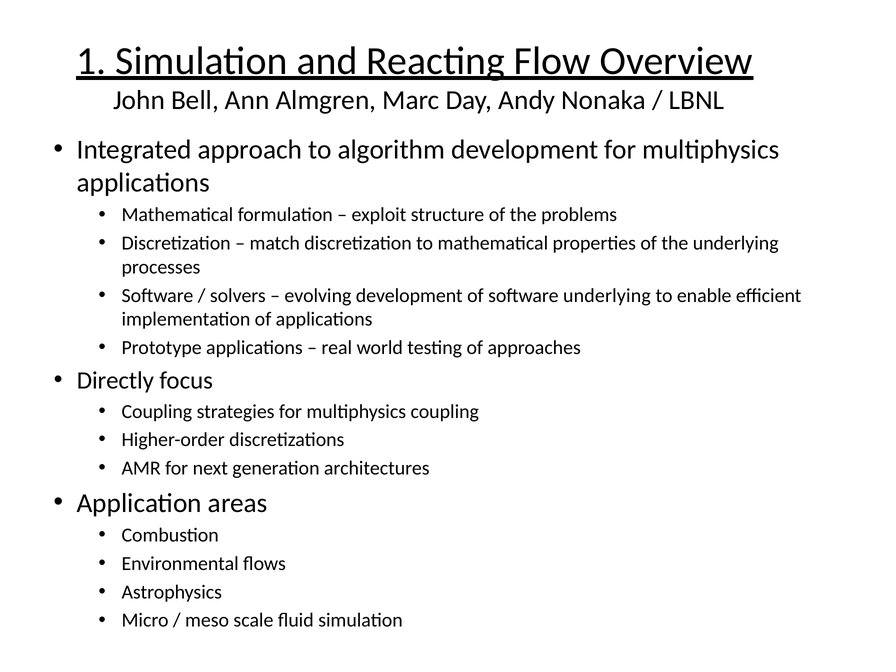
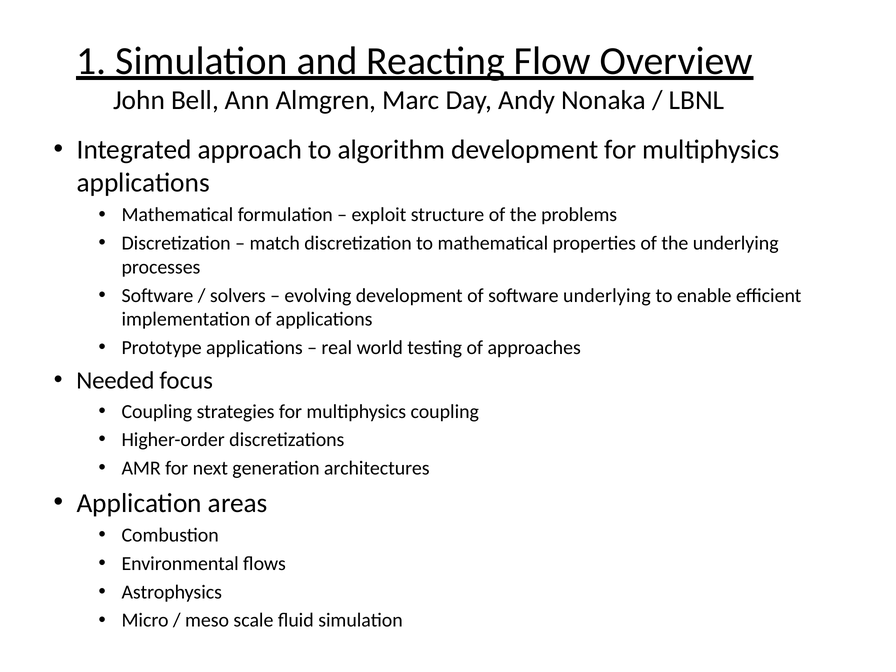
Directly: Directly -> Needed (115, 380)
